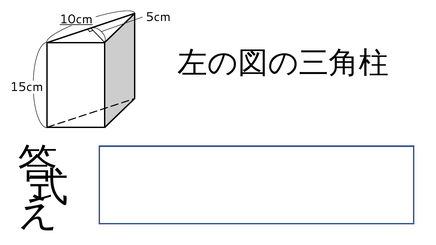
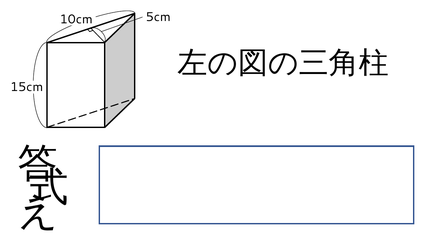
10cm underline: present -> none (76, 19)
